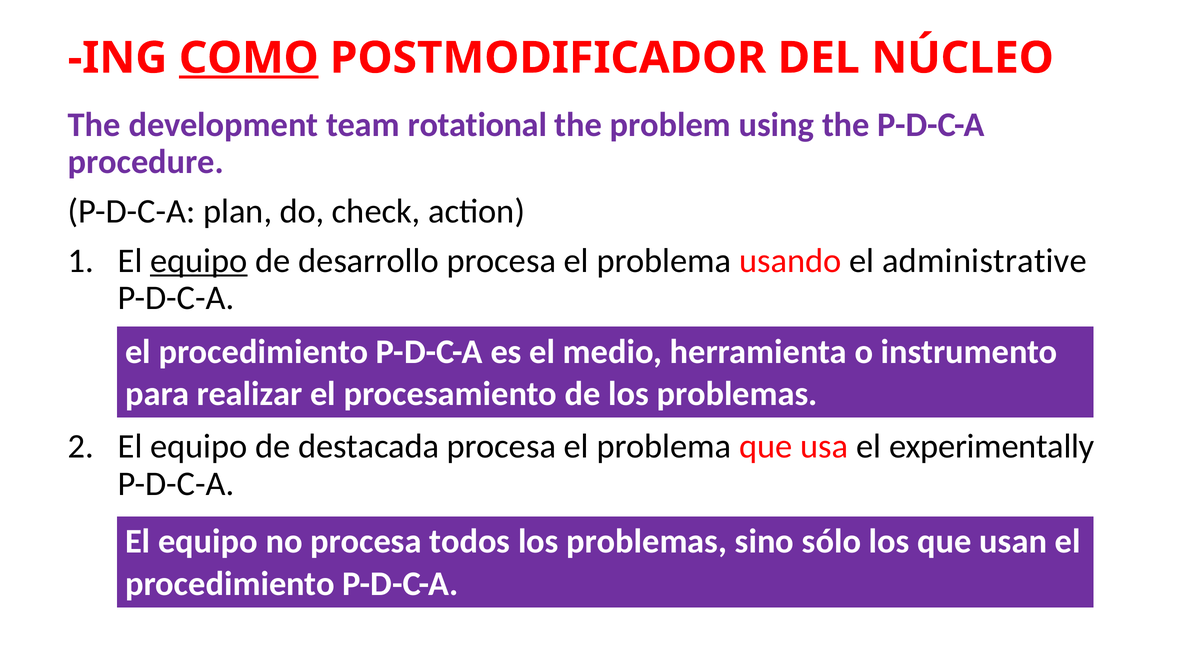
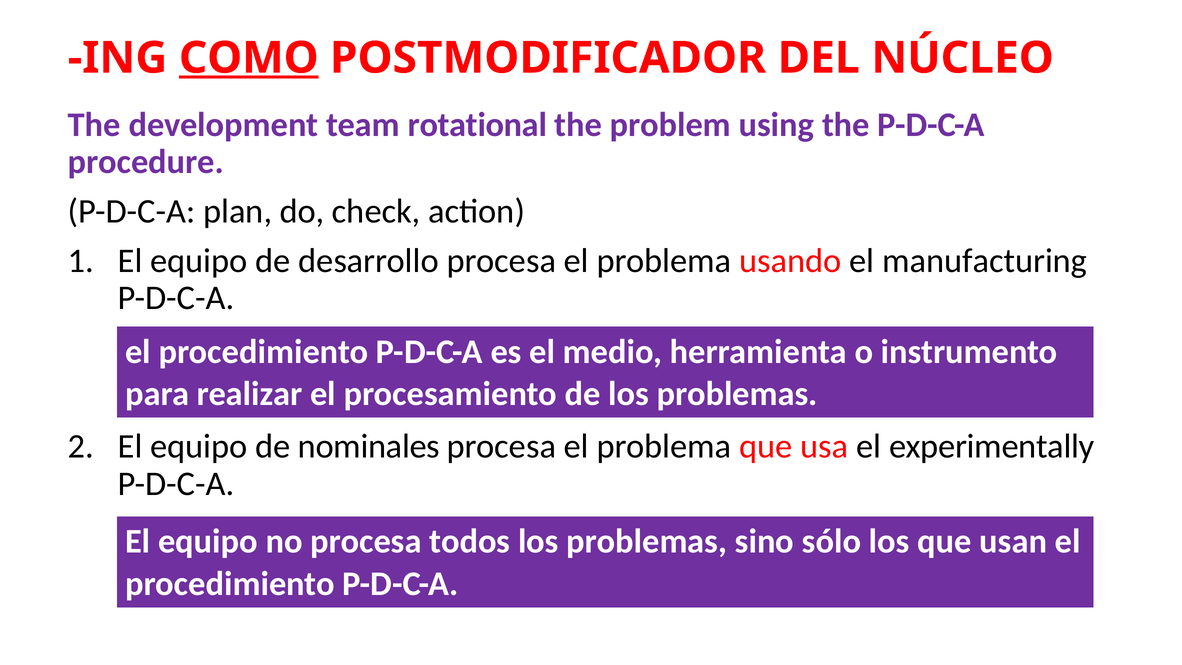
equipo underline: present -> none (199, 261)
administrative: administrative -> manufacturing (985, 261)
destacada: destacada -> nominales (369, 446)
